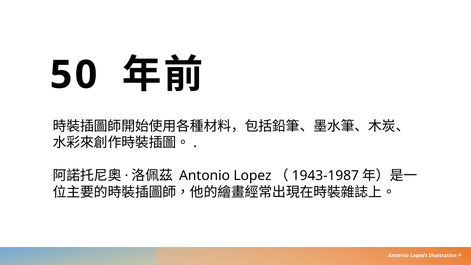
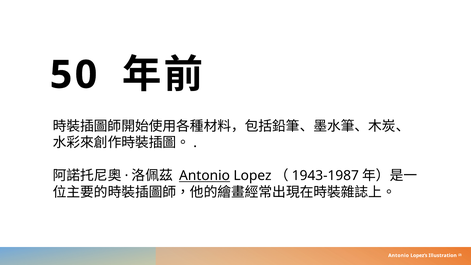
Antonio underline: none -> present (205, 176)
